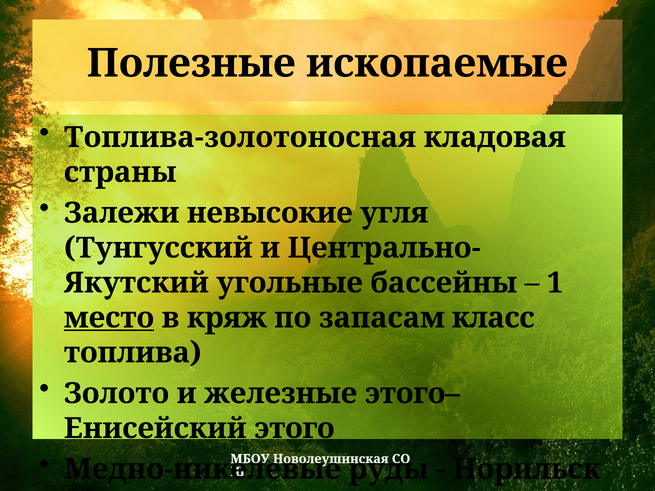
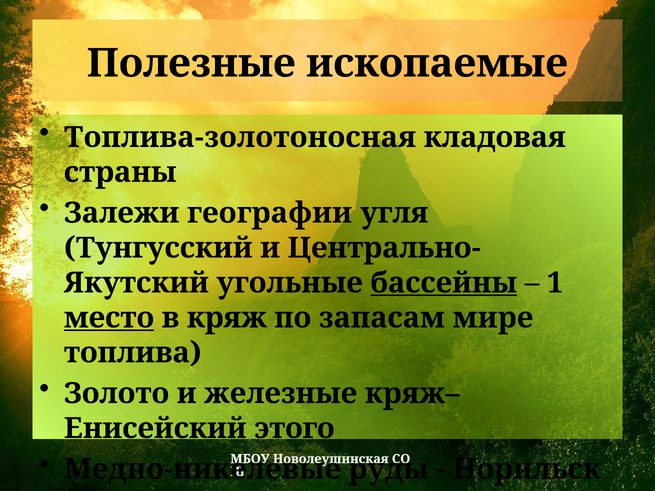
невысокие: невысокие -> географии (270, 213)
бассейны underline: none -> present (444, 283)
класс: класс -> мире (493, 318)
этого–: этого– -> кряж– (412, 394)
